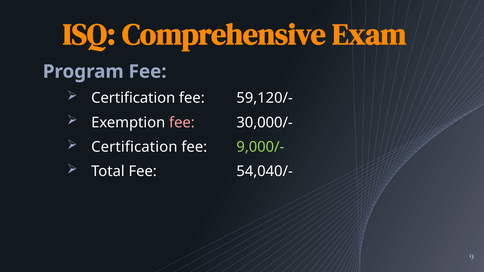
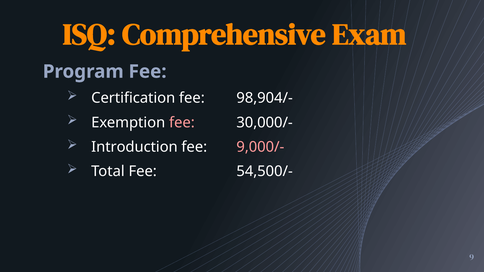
59,120/-: 59,120/- -> 98,904/- (265, 98)
Certification: Certification -> Introduction (134, 147)
9,000/- colour: light green -> pink (260, 147)
54,040/-: 54,040/- -> 54,500/- (265, 171)
